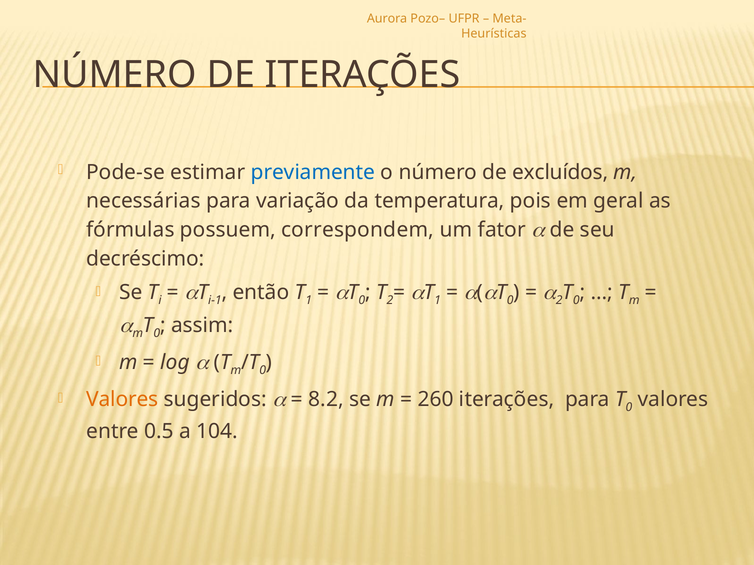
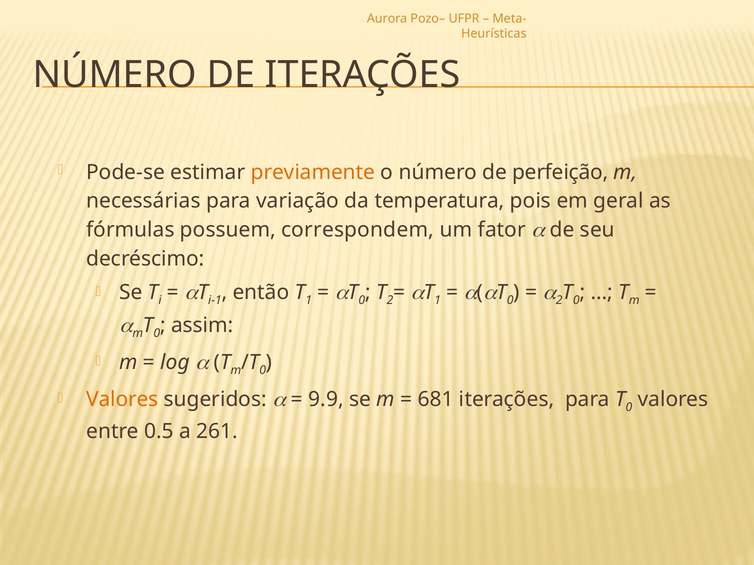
previamente colour: blue -> orange (313, 172)
excluídos: excluídos -> perfeição (560, 172)
8.2: 8.2 -> 9.9 (326, 400)
260: 260 -> 681 (436, 400)
104: 104 -> 261 (217, 432)
